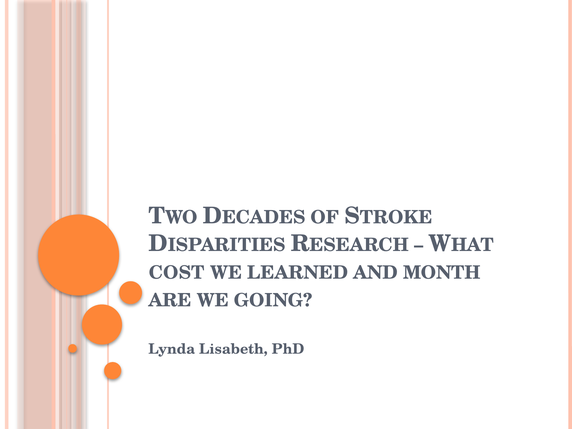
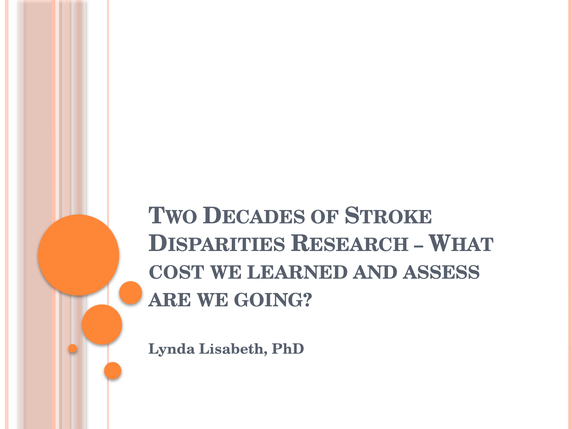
MONTH: MONTH -> ASSESS (442, 273)
